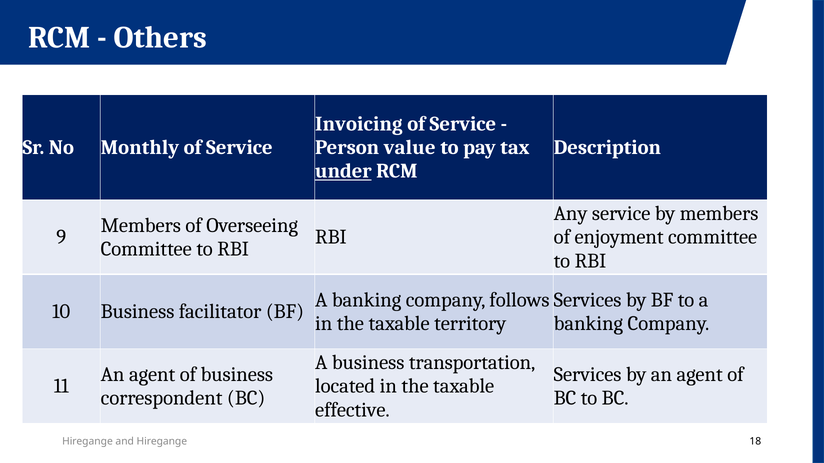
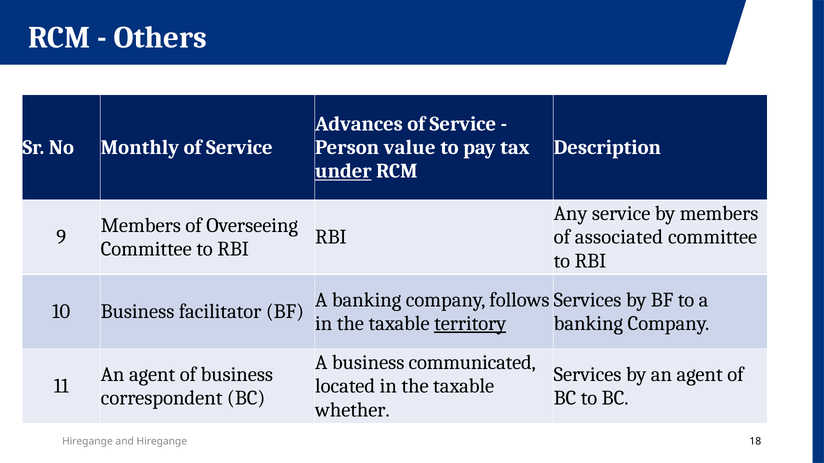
Invoicing: Invoicing -> Advances (359, 124)
enjoyment: enjoyment -> associated (619, 237)
territory underline: none -> present (470, 324)
transportation: transportation -> communicated (472, 363)
effective: effective -> whether (352, 410)
